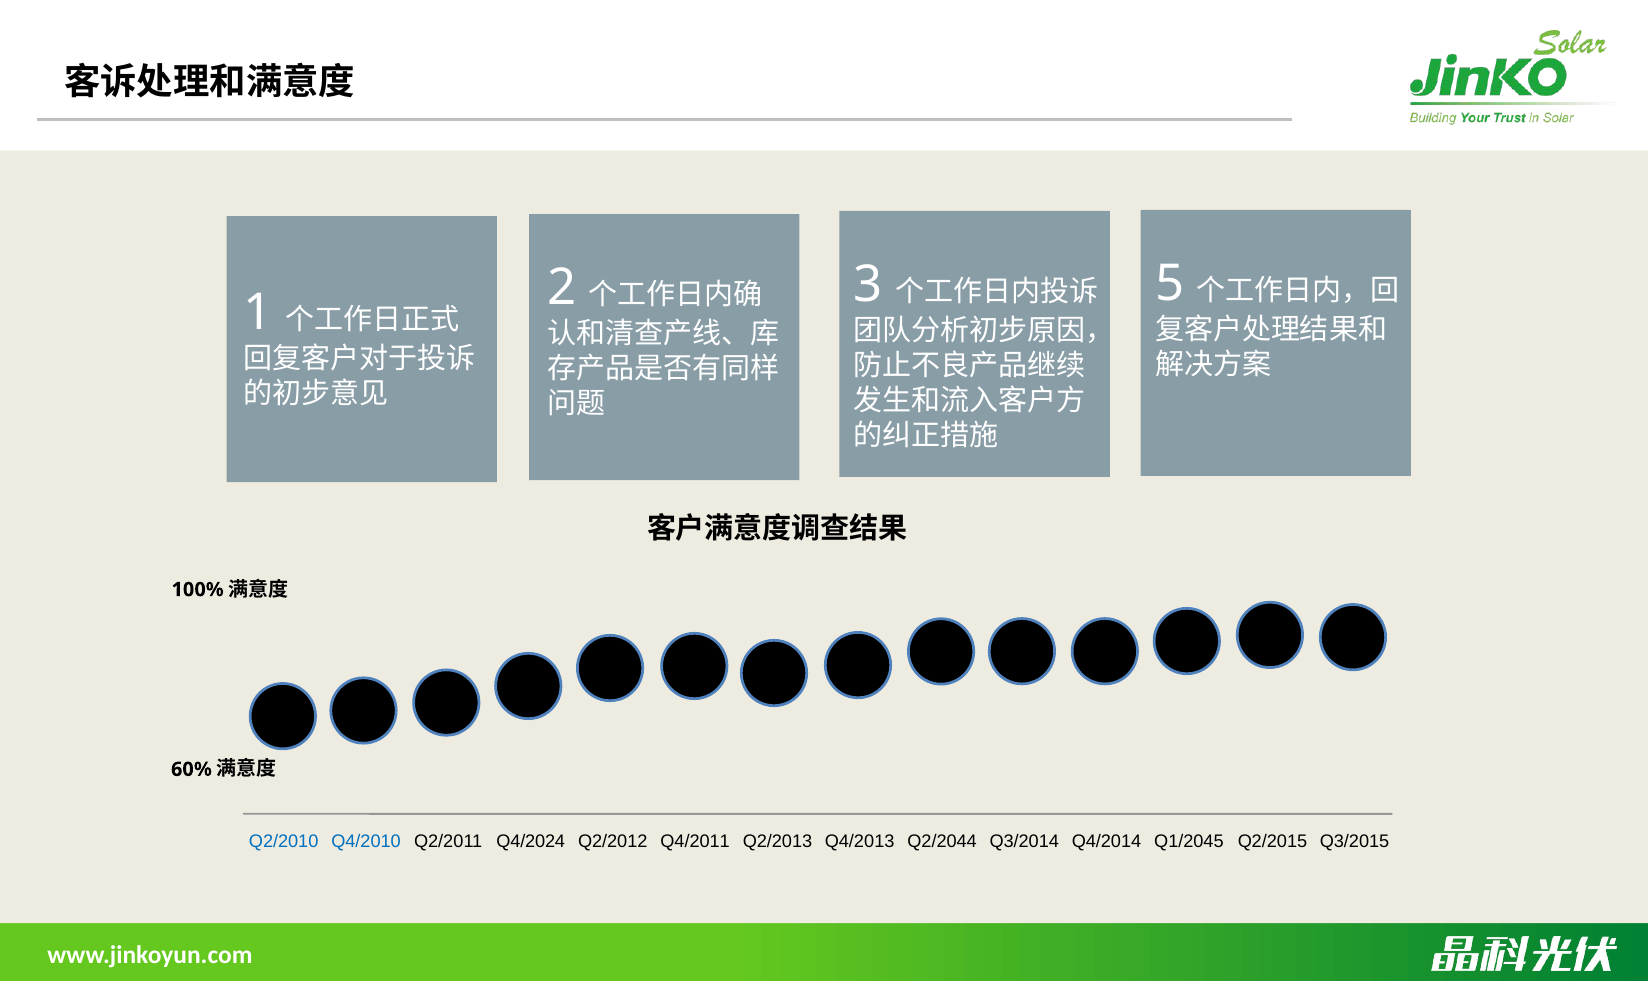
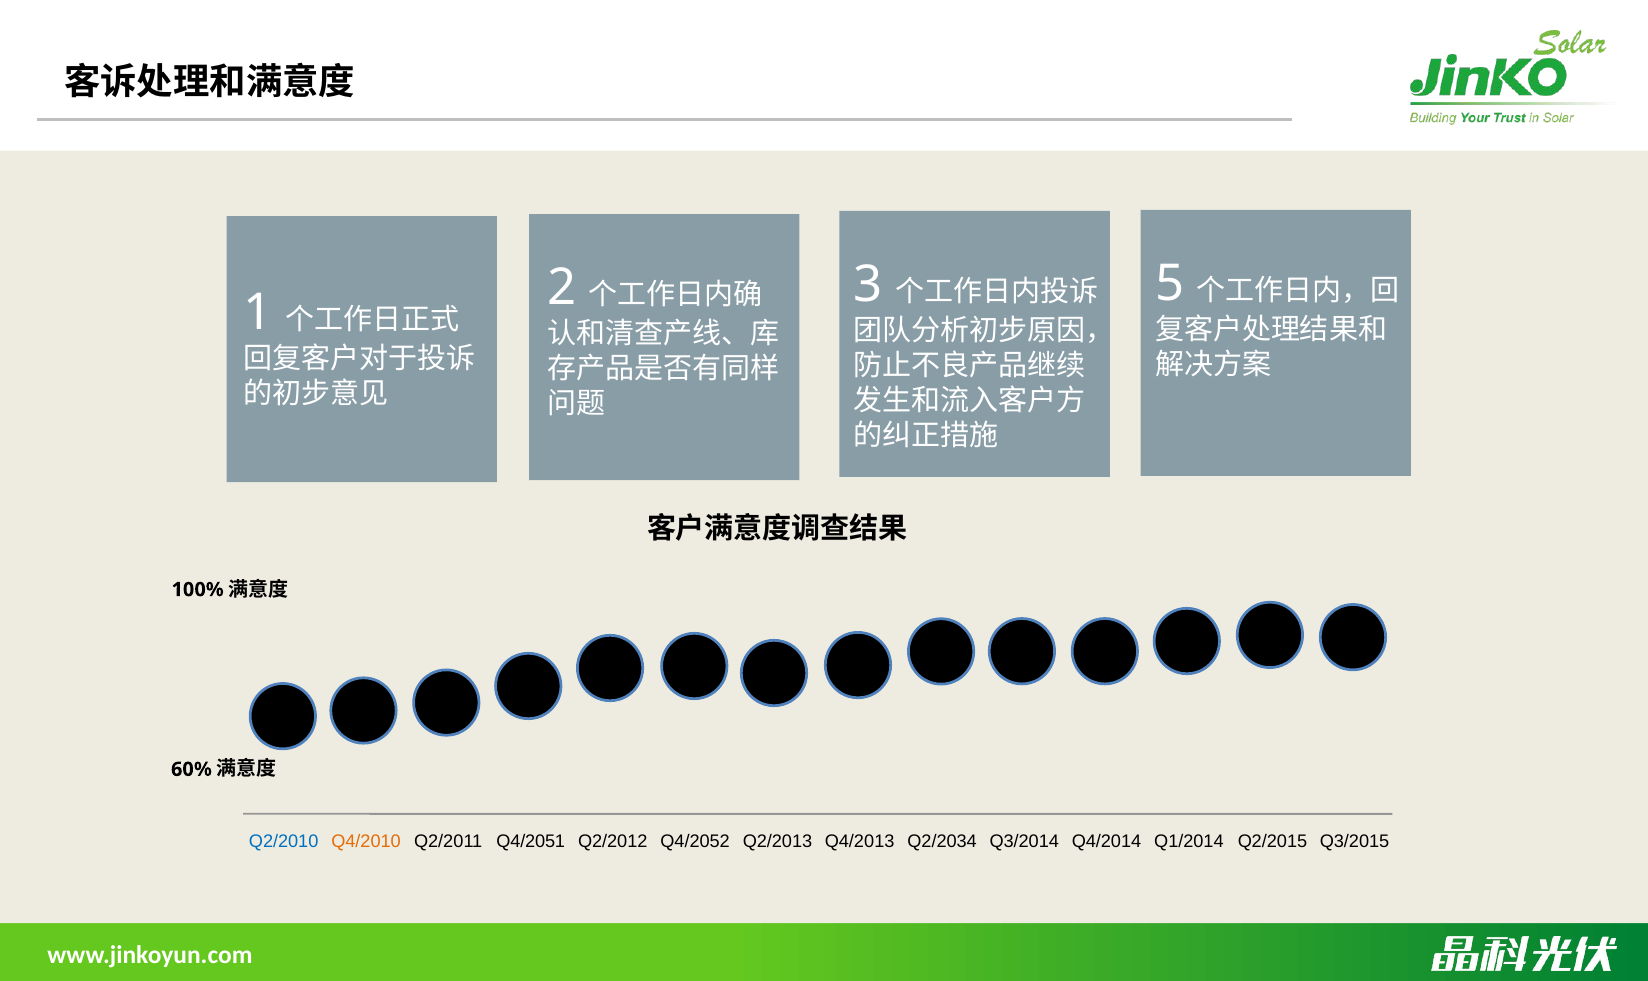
Q4/2010 colour: blue -> orange (366, 842)
Q4/2024: Q4/2024 -> Q4/2051 (531, 842)
Q4/2011: Q4/2011 -> Q4/2052 (695, 842)
Q2/2044: Q2/2044 -> Q2/2034 (942, 842)
Q1/2045: Q1/2045 -> Q1/2014 (1189, 842)
